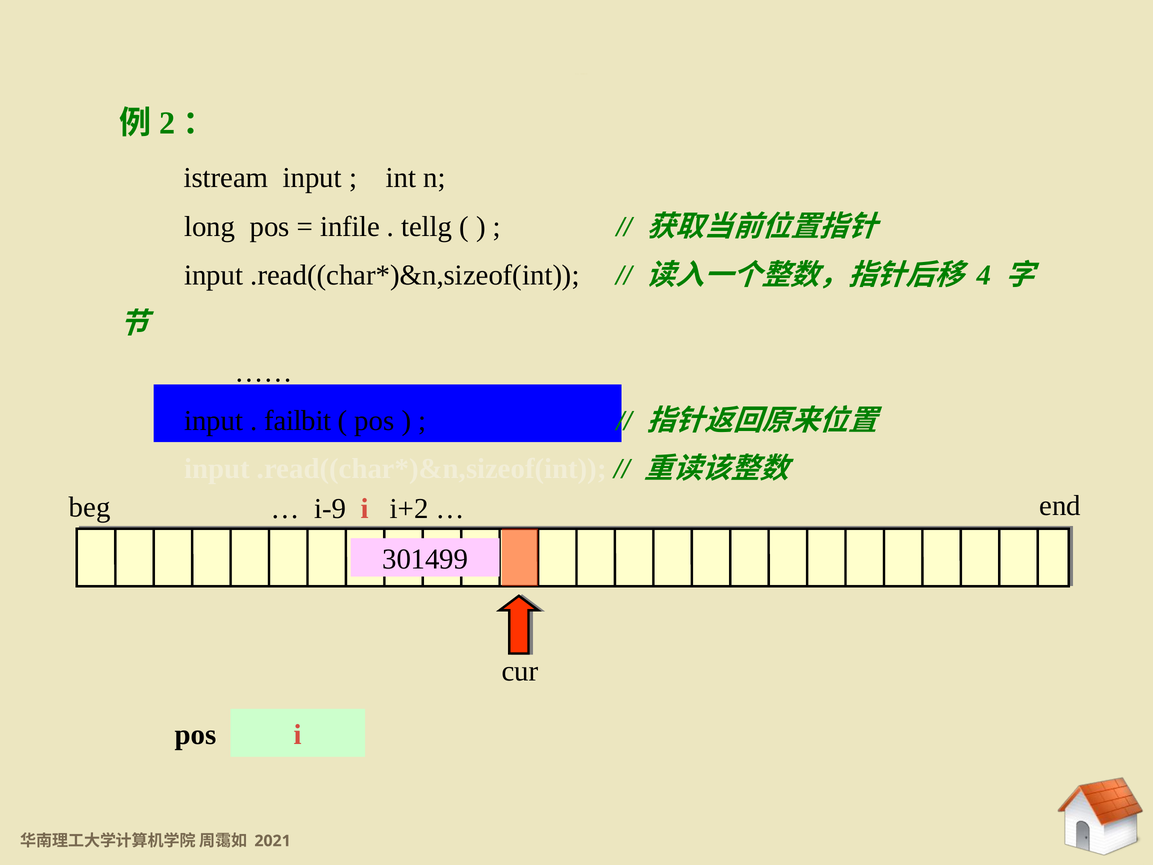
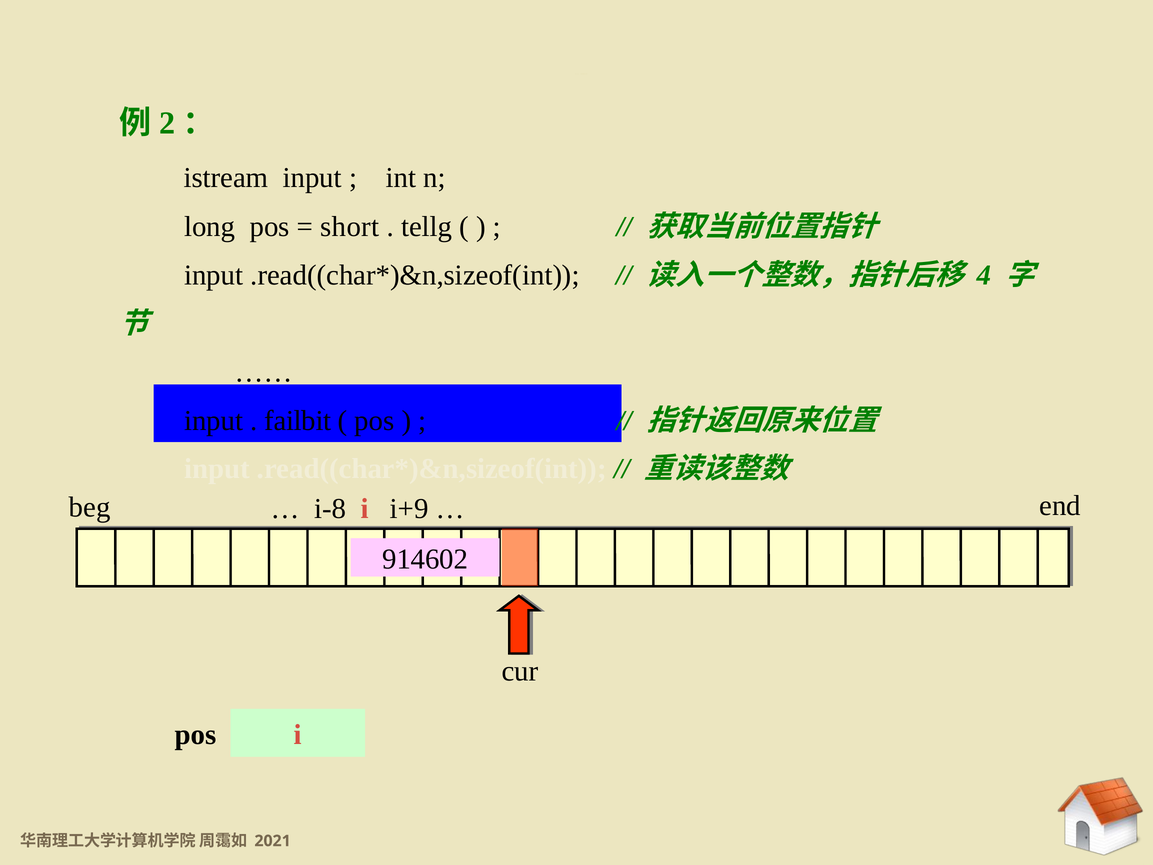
infile: infile -> short (350, 227)
i-9: i-9 -> i-8 (330, 509)
i+2: i+2 -> i+9 (409, 509)
301499: 301499 -> 914602 (425, 559)
